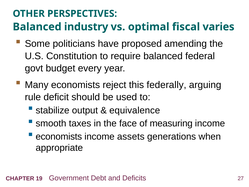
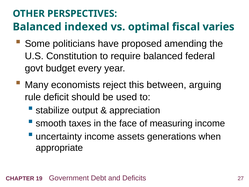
industry: industry -> indexed (86, 27)
federally: federally -> between (166, 85)
equivalence: equivalence -> appreciation (135, 110)
economists: economists -> uncertainty (59, 136)
